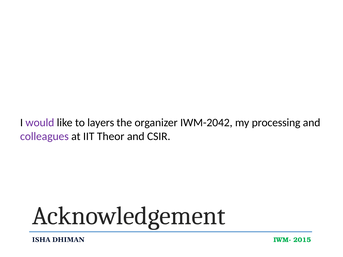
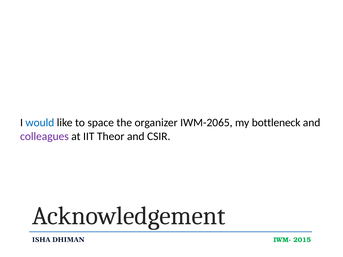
would colour: purple -> blue (40, 123)
layers: layers -> space (101, 123)
IWM-2042: IWM-2042 -> IWM-2065 (206, 123)
processing: processing -> bottleneck (276, 123)
